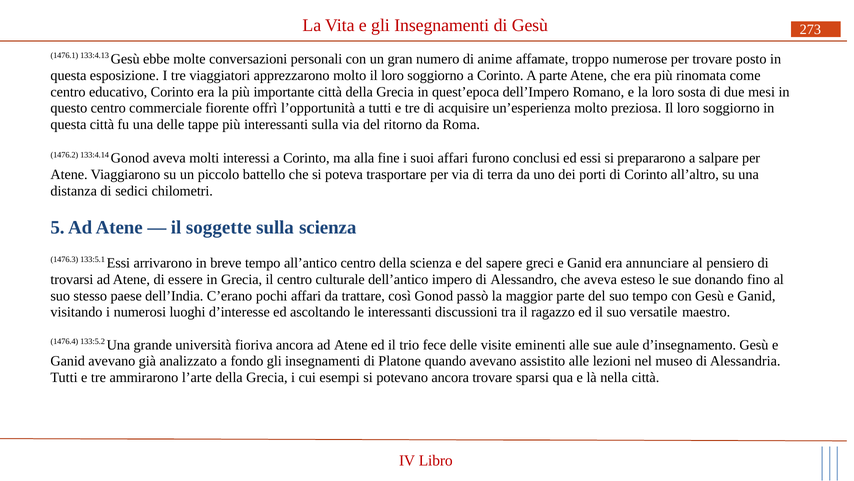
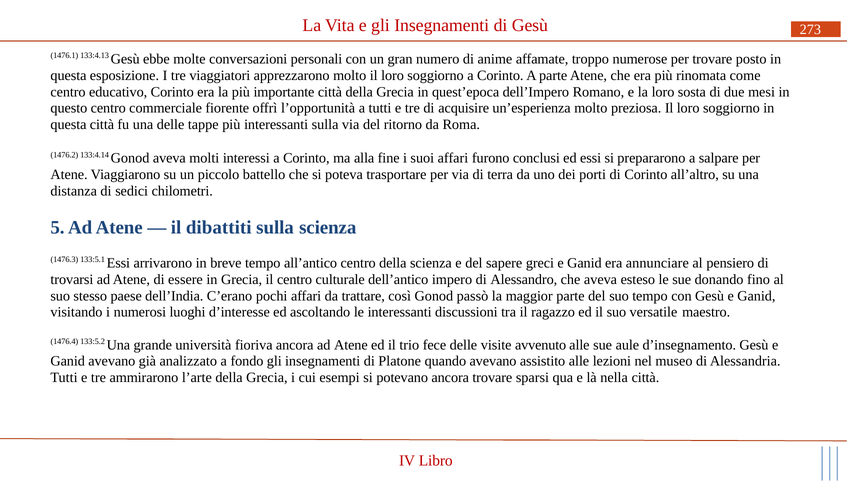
soggette: soggette -> dibattiti (219, 227)
eminenti: eminenti -> avvenuto (541, 345)
